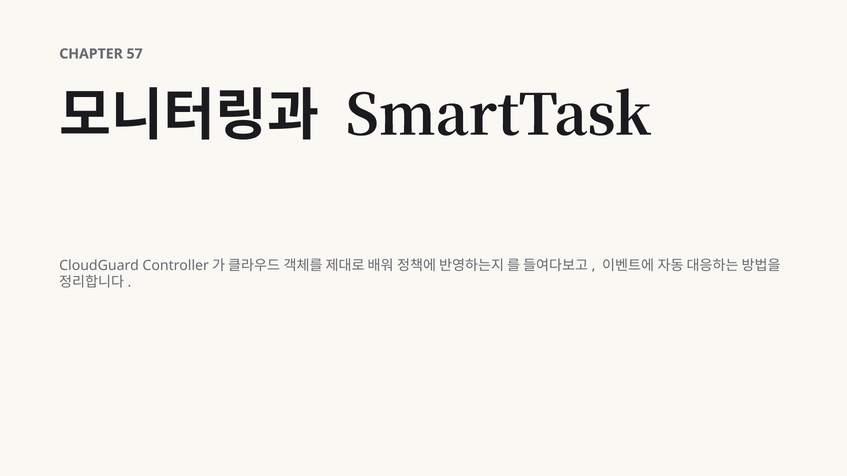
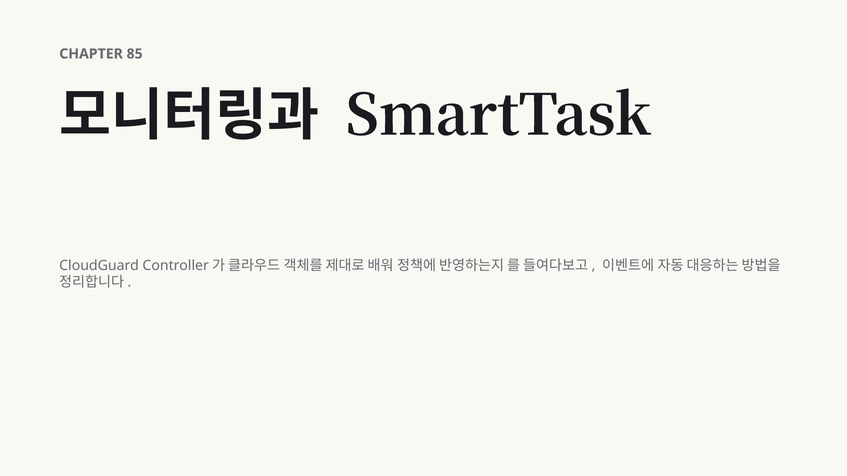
57: 57 -> 85 (135, 54)
